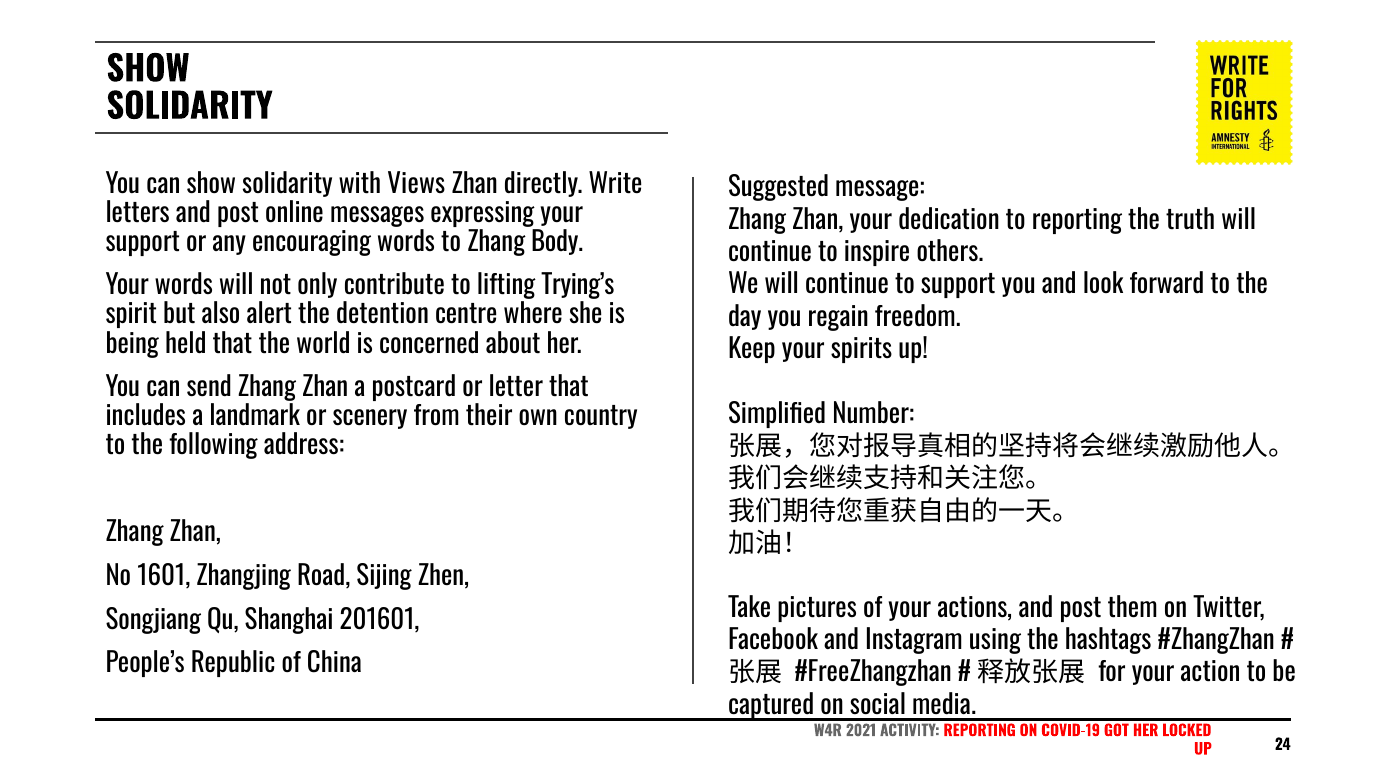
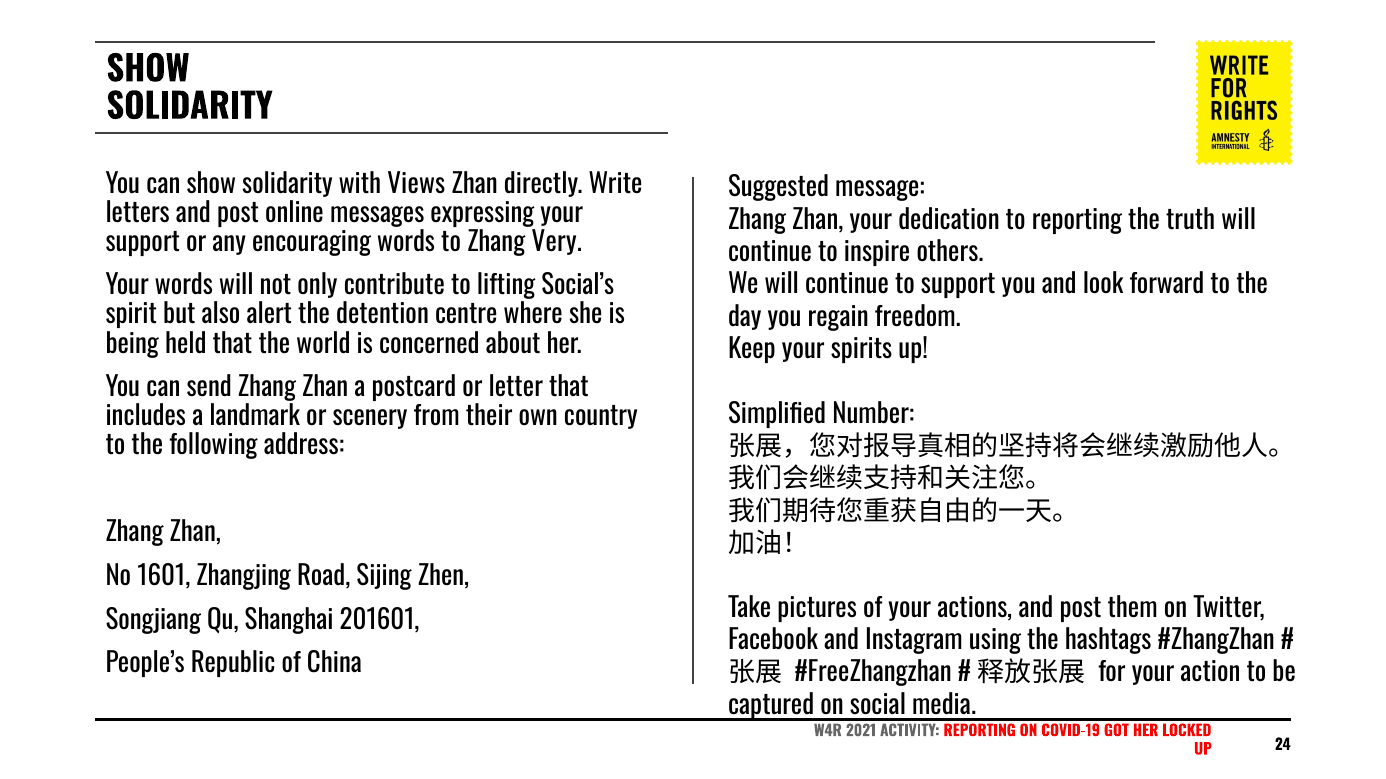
Body: Body -> Very (557, 243)
Trying’s: Trying’s -> Social’s (578, 286)
